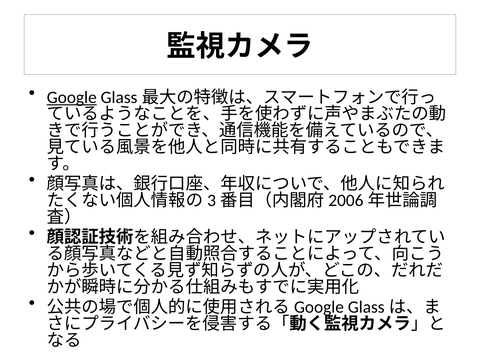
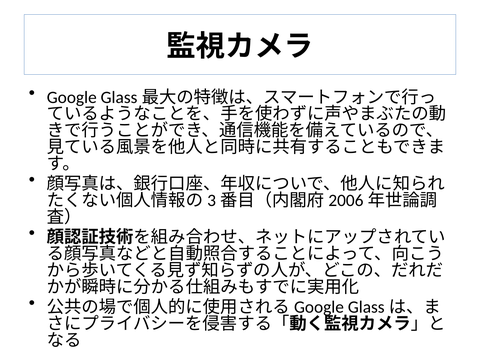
Google underline: present -> none (72, 97)
